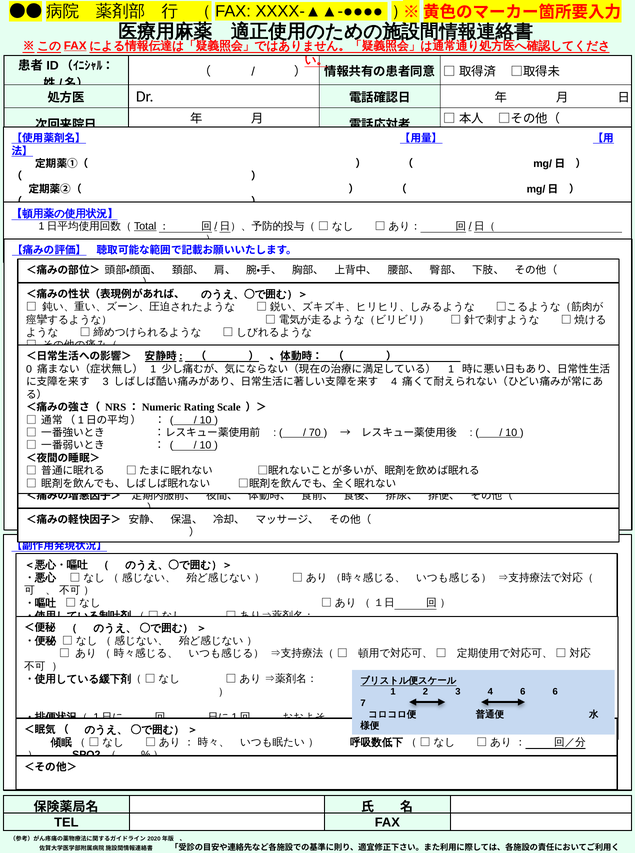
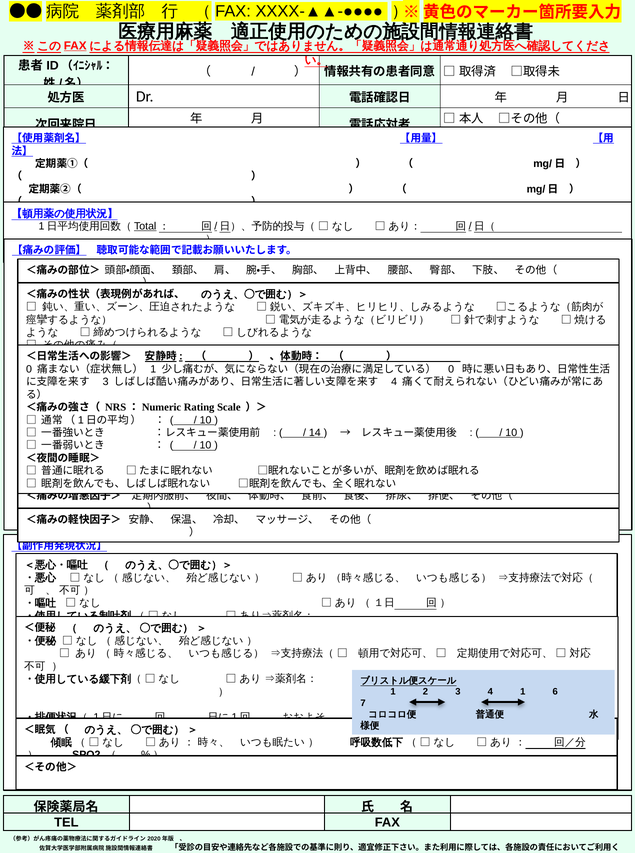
1: 1 -> 0 (451, 369)
70: 70 -> 14 (315, 433)
4 6: 6 -> 1 (523, 692)
